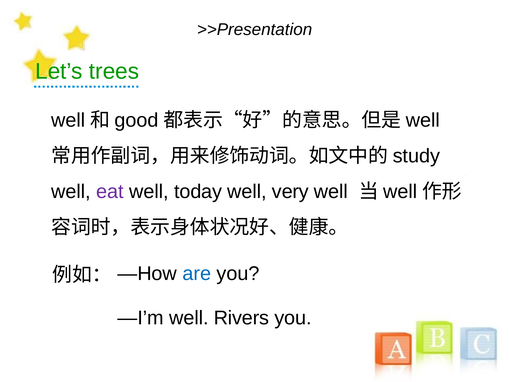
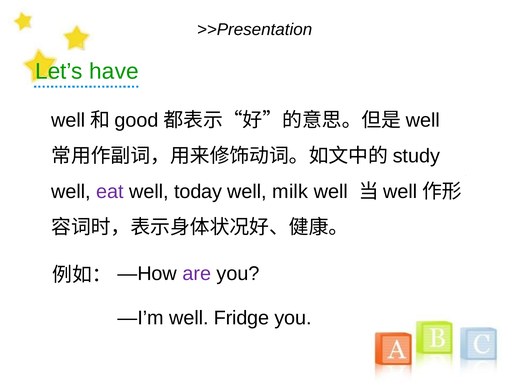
trees: trees -> have (114, 72)
very: very -> milk (290, 192)
are colour: blue -> purple (197, 274)
Rivers: Rivers -> Fridge (241, 318)
